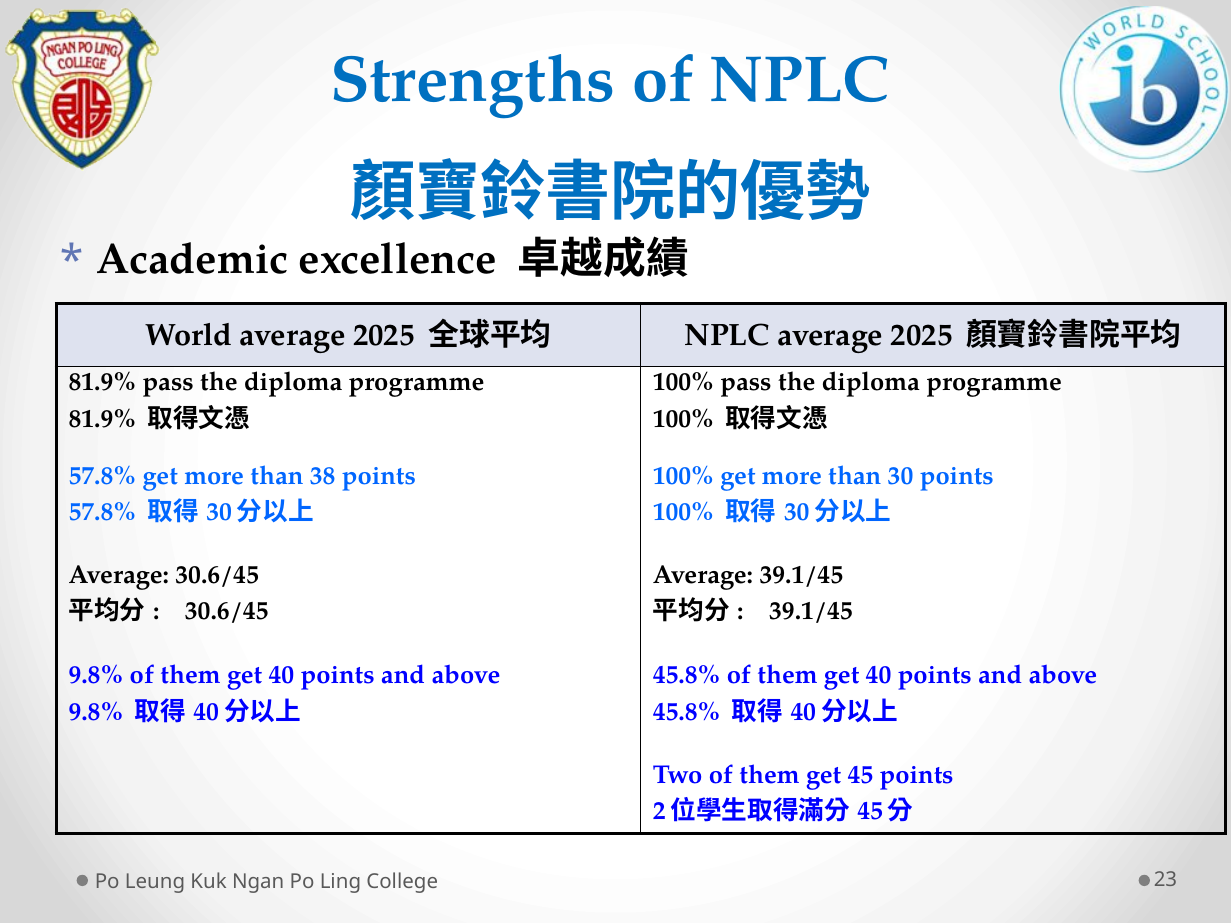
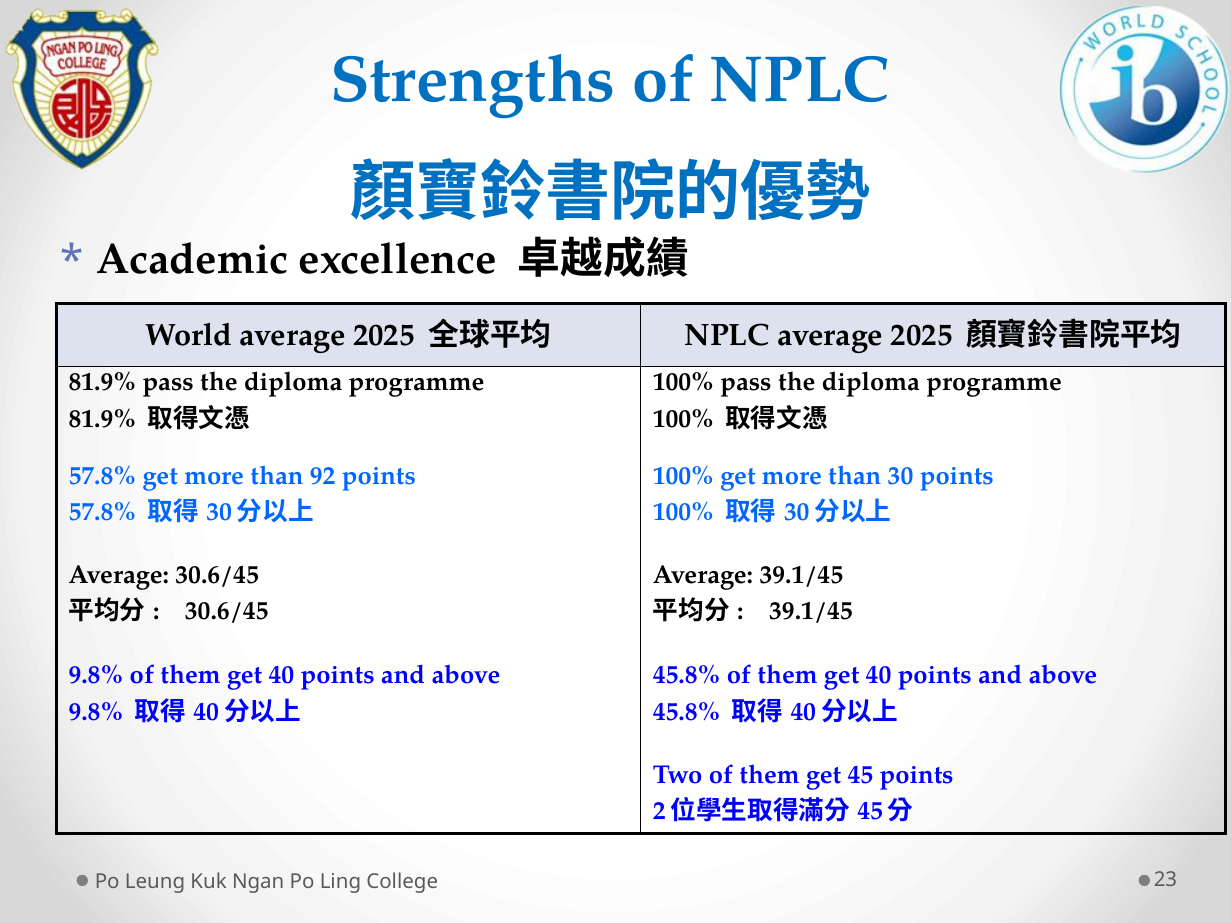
38: 38 -> 92 (323, 476)
